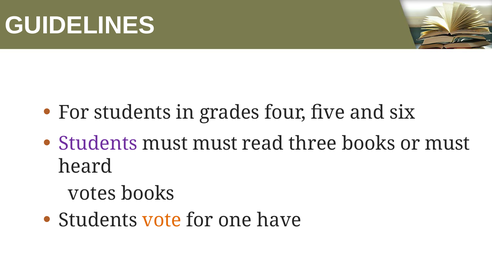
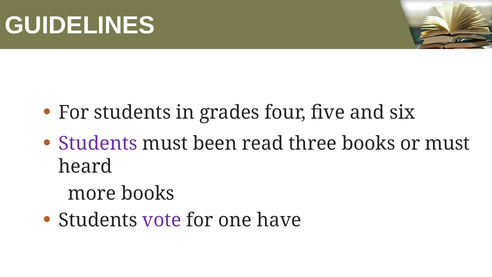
must must: must -> been (215, 143)
votes: votes -> more (92, 193)
vote colour: orange -> purple (162, 220)
